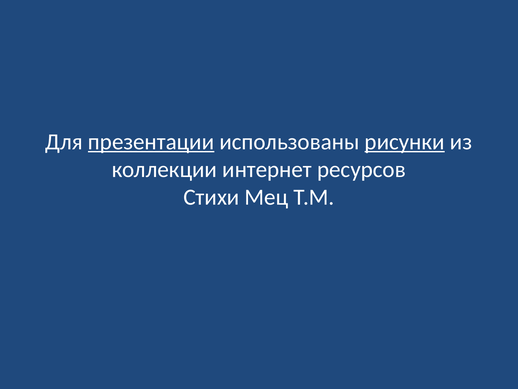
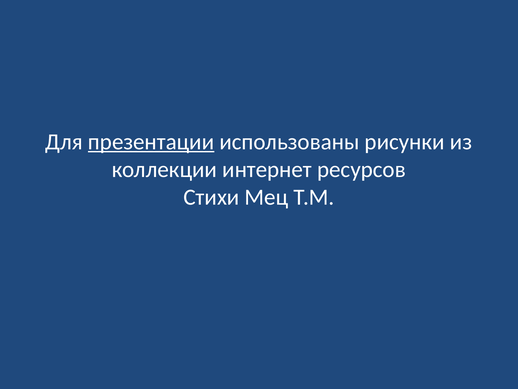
рисунки underline: present -> none (405, 142)
